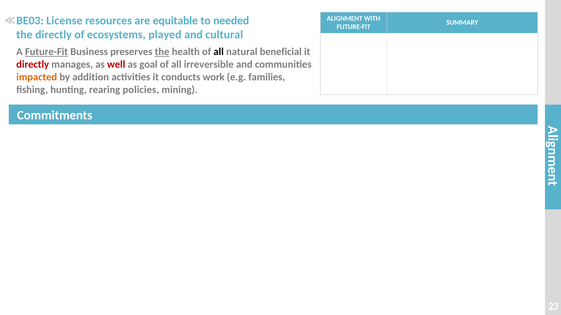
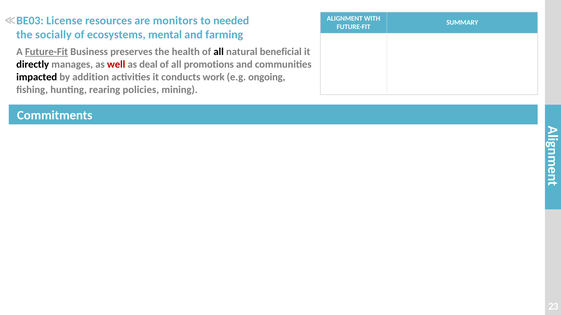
equitable: equitable -> monitors (175, 21)
the directly: directly -> socially (53, 35)
played: played -> mental (165, 35)
cultural: cultural -> farming (224, 35)
the underline: present -> none (162, 52)
directly colour: red -> black (33, 65)
goal: goal -> deal (148, 65)
irreversible: irreversible -> promotions (209, 65)
impacted colour: orange -> black (37, 77)
families: families -> ongoing (267, 77)
